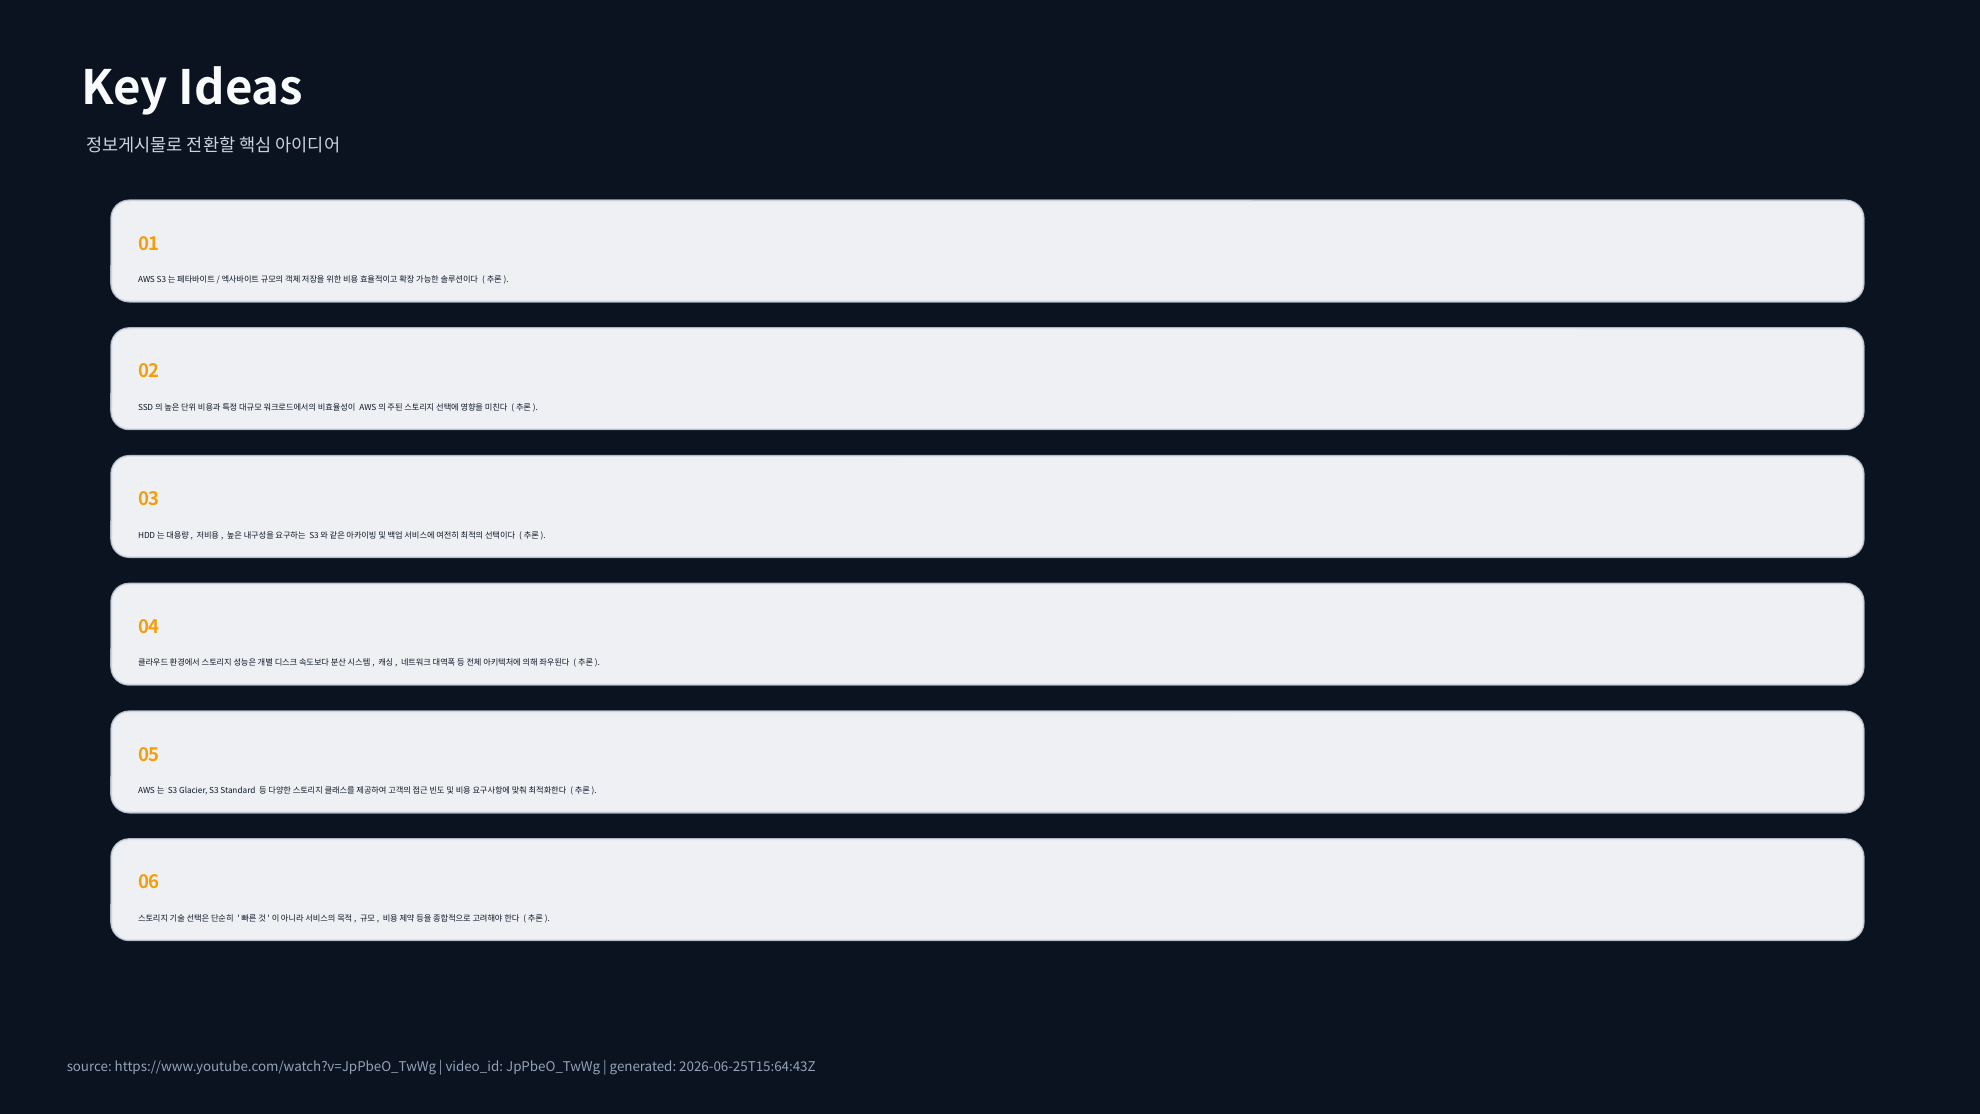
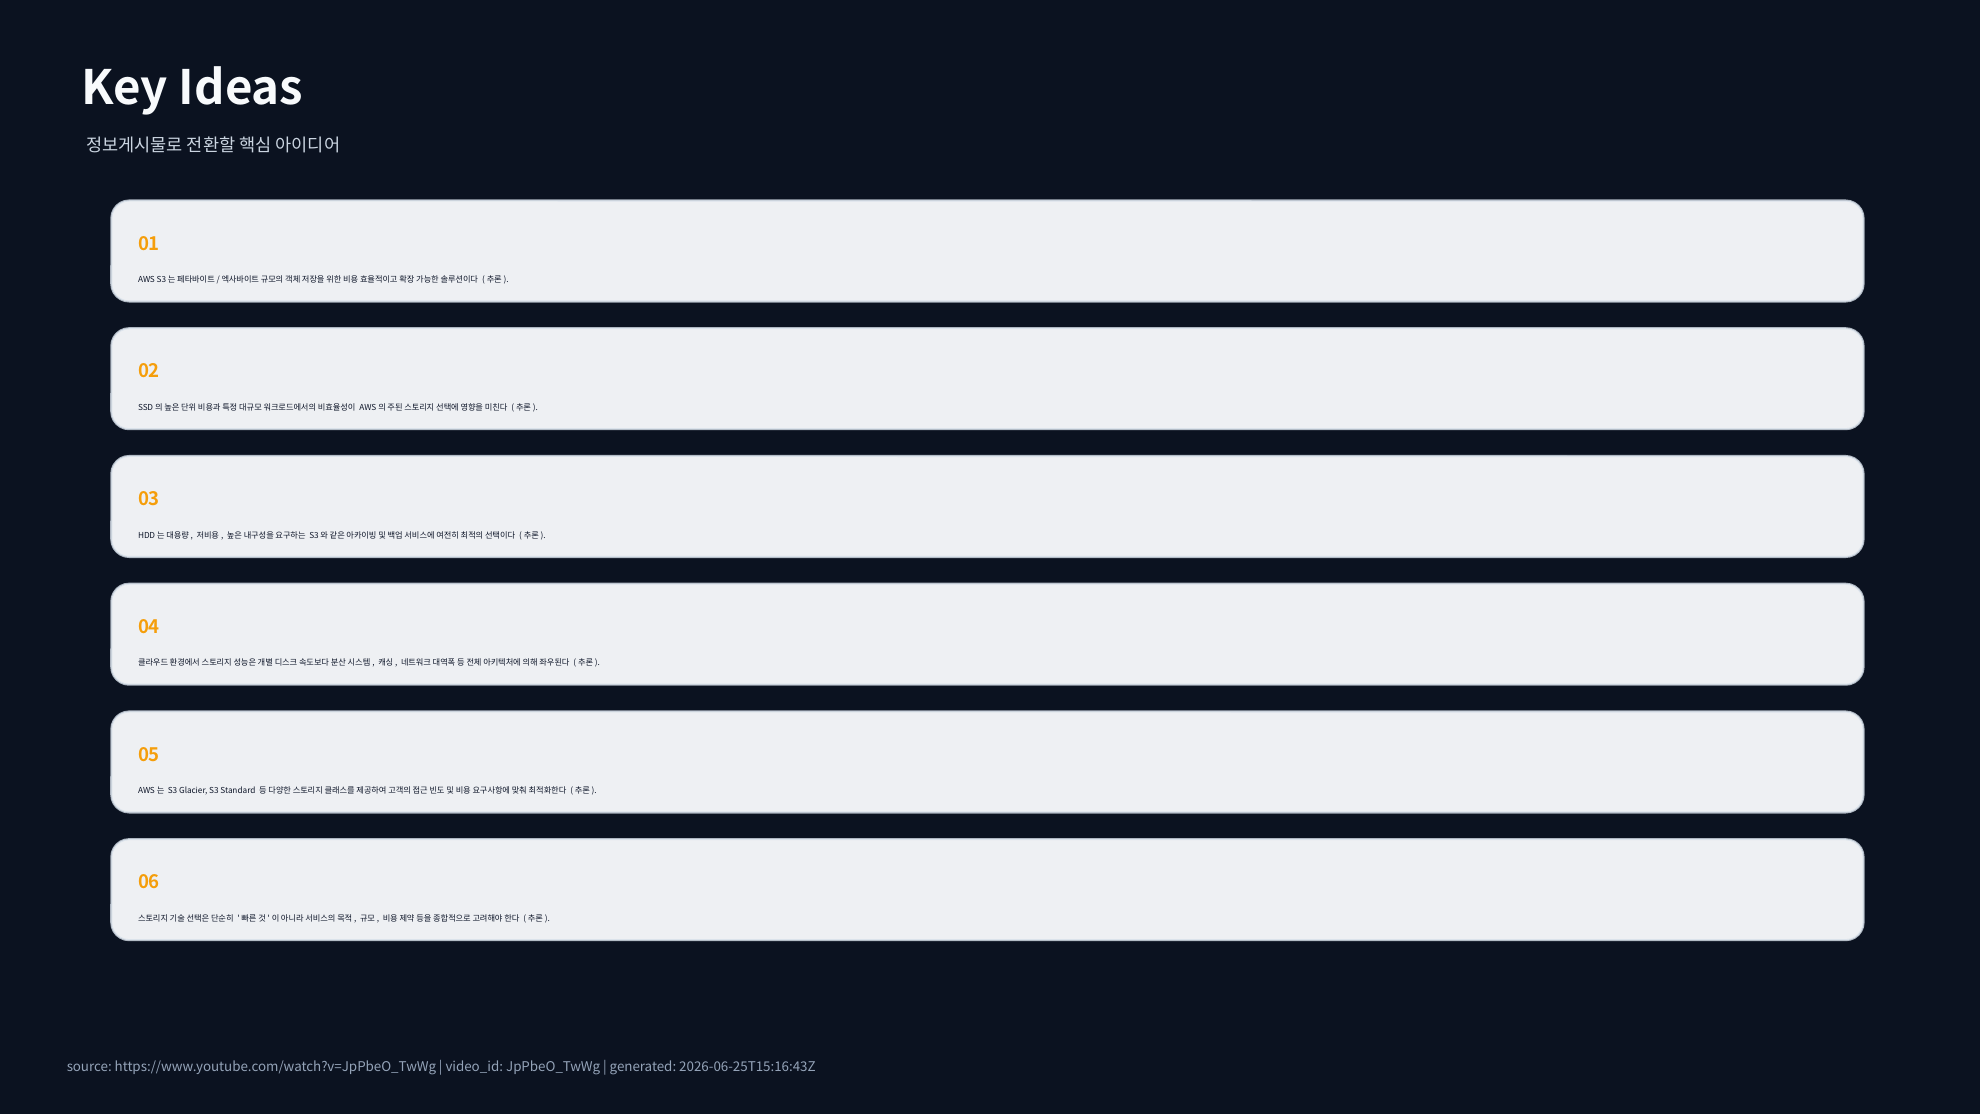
2026-06-25T15:64:43Z: 2026-06-25T15:64:43Z -> 2026-06-25T15:16:43Z (747, 1066)
